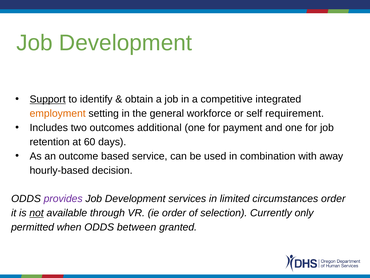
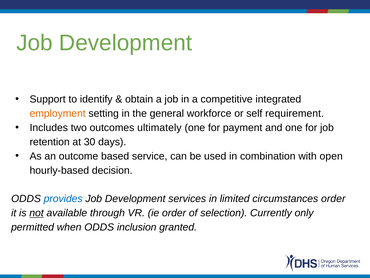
Support underline: present -> none (48, 99)
additional: additional -> ultimately (159, 128)
60: 60 -> 30 (90, 142)
away: away -> open (331, 156)
provides colour: purple -> blue (63, 198)
between: between -> inclusion (137, 227)
